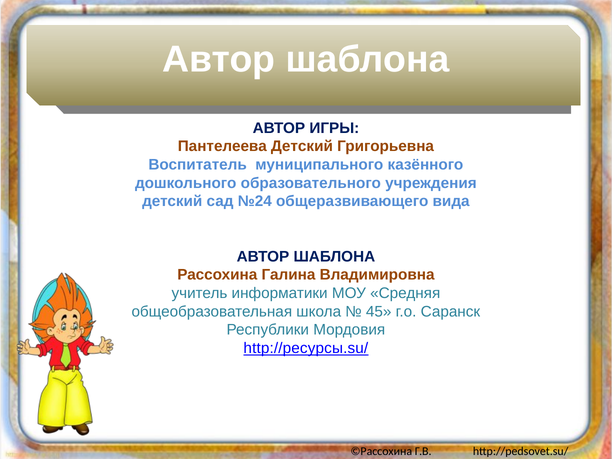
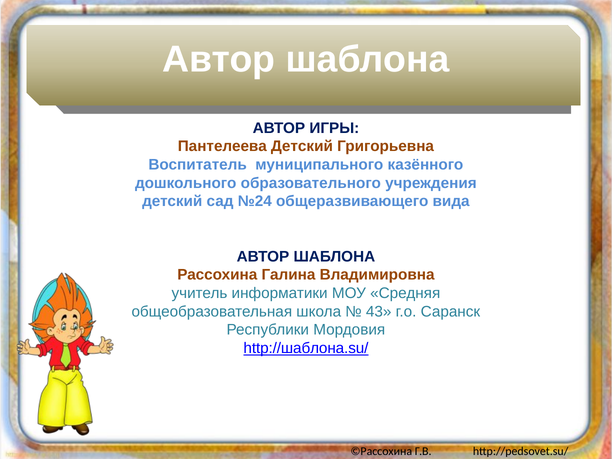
45: 45 -> 43 (379, 312)
http://ресурсы.su/: http://ресурсы.su/ -> http://шаблона.su/ (306, 348)
